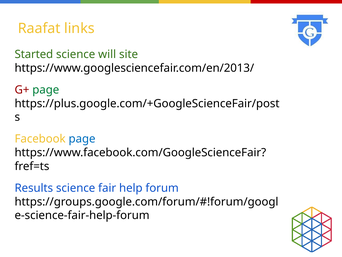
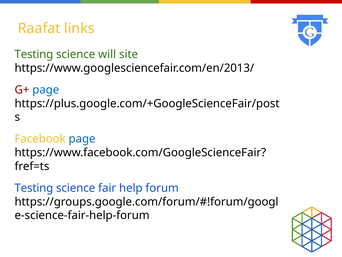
Started: Started -> Testing (34, 54)
page colour: green -> blue (46, 90)
Results: Results -> Testing (34, 188)
